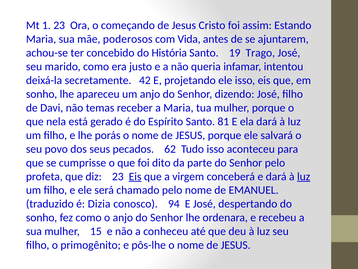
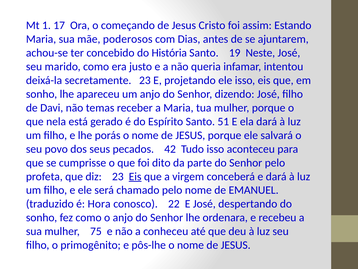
1 23: 23 -> 17 (59, 25)
Vida: Vida -> Dias (189, 39)
Trago: Trago -> Neste (260, 53)
secretamente 42: 42 -> 23 (145, 80)
81: 81 -> 51 (223, 121)
62: 62 -> 42 (170, 149)
luz underline: present -> none (304, 176)
Dizia: Dizia -> Hora (99, 204)
94: 94 -> 22 (174, 204)
15: 15 -> 75 (96, 231)
